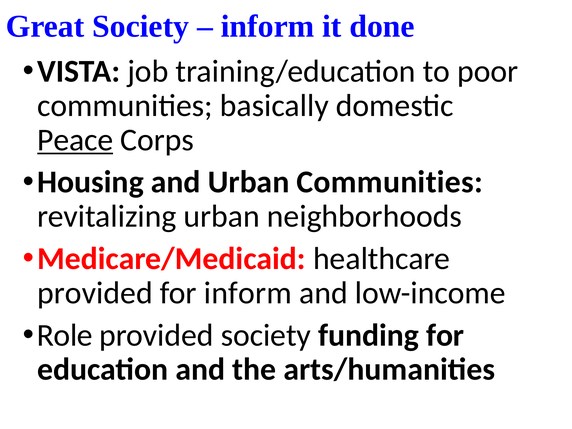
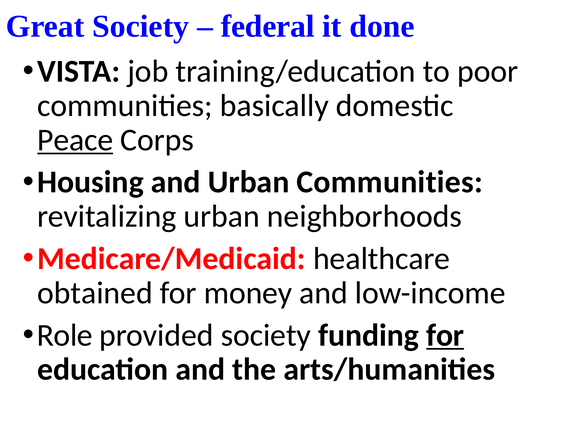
inform: inform -> federal (268, 26)
provided: provided -> obtained (95, 293)
for inform: inform -> money (248, 293)
for underline: none -> present (445, 335)
